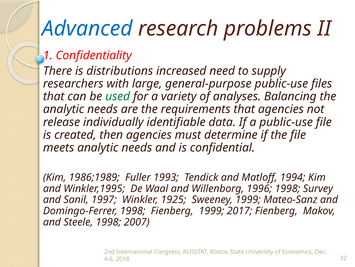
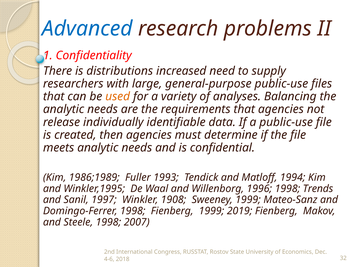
used colour: green -> orange (118, 96)
Survey: Survey -> Trends (318, 188)
1925: 1925 -> 1908 (174, 199)
2017: 2017 -> 2019 (240, 210)
